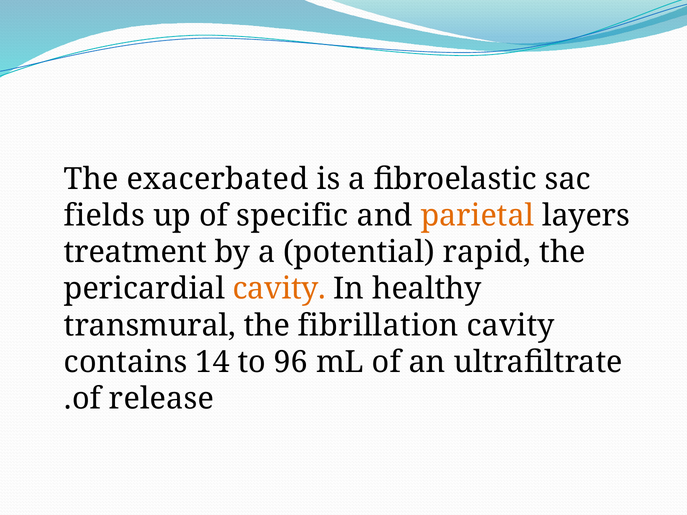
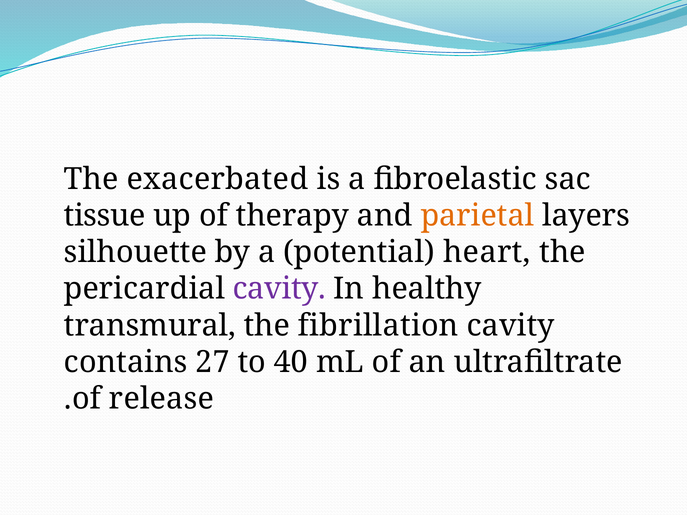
fields: fields -> tissue (105, 216)
specific: specific -> therapy (293, 216)
treatment: treatment -> silhouette (135, 252)
rapid: rapid -> heart (487, 252)
cavity colour: orange -> purple (279, 289)
14: 14 -> 27 (213, 362)
96: 96 -> 40 (291, 362)
